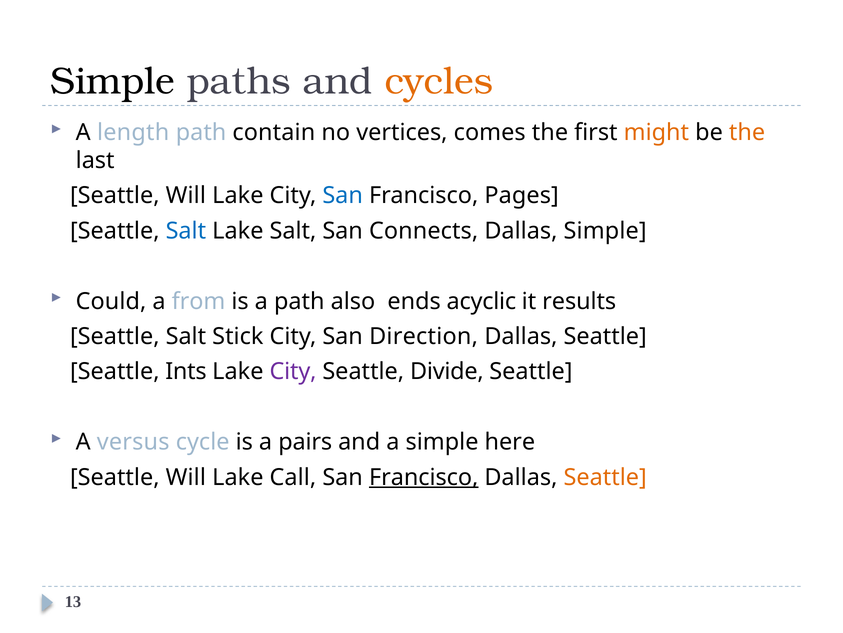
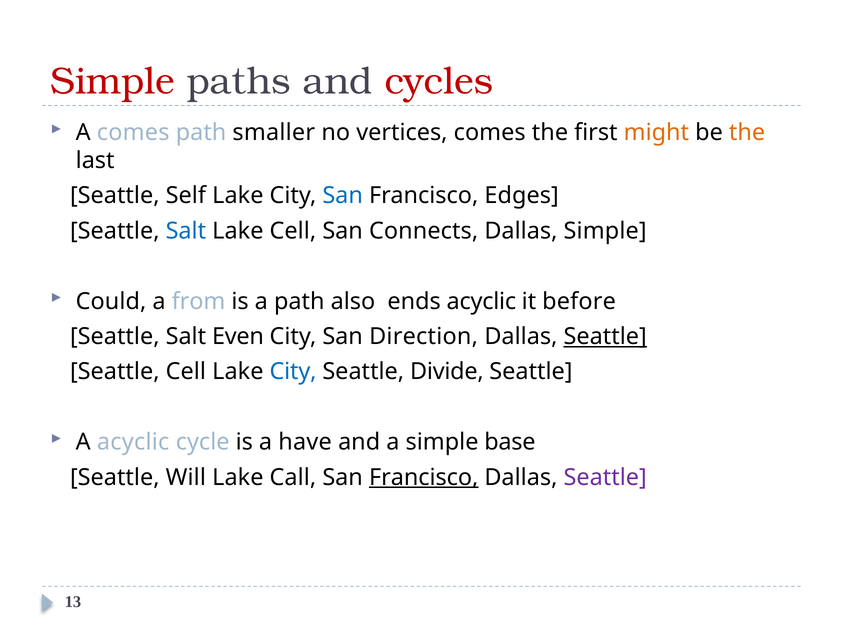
Simple colour: black -> red (113, 81)
cycles colour: orange -> red (439, 81)
A length: length -> comes (133, 132)
contain: contain -> smaller (274, 132)
Will: Will -> Self (186, 196)
Pages: Pages -> Edges (522, 196)
Lake Salt: Salt -> Cell (293, 231)
results: results -> before (579, 301)
Stick: Stick -> Even (238, 336)
Seattle underline: none -> present (605, 336)
Seattle Ints: Ints -> Cell (186, 371)
City colour: purple -> blue (293, 371)
A versus: versus -> acyclic (133, 442)
pairs: pairs -> have (305, 442)
here: here -> base (510, 442)
Seattle colour: orange -> purple (605, 477)
